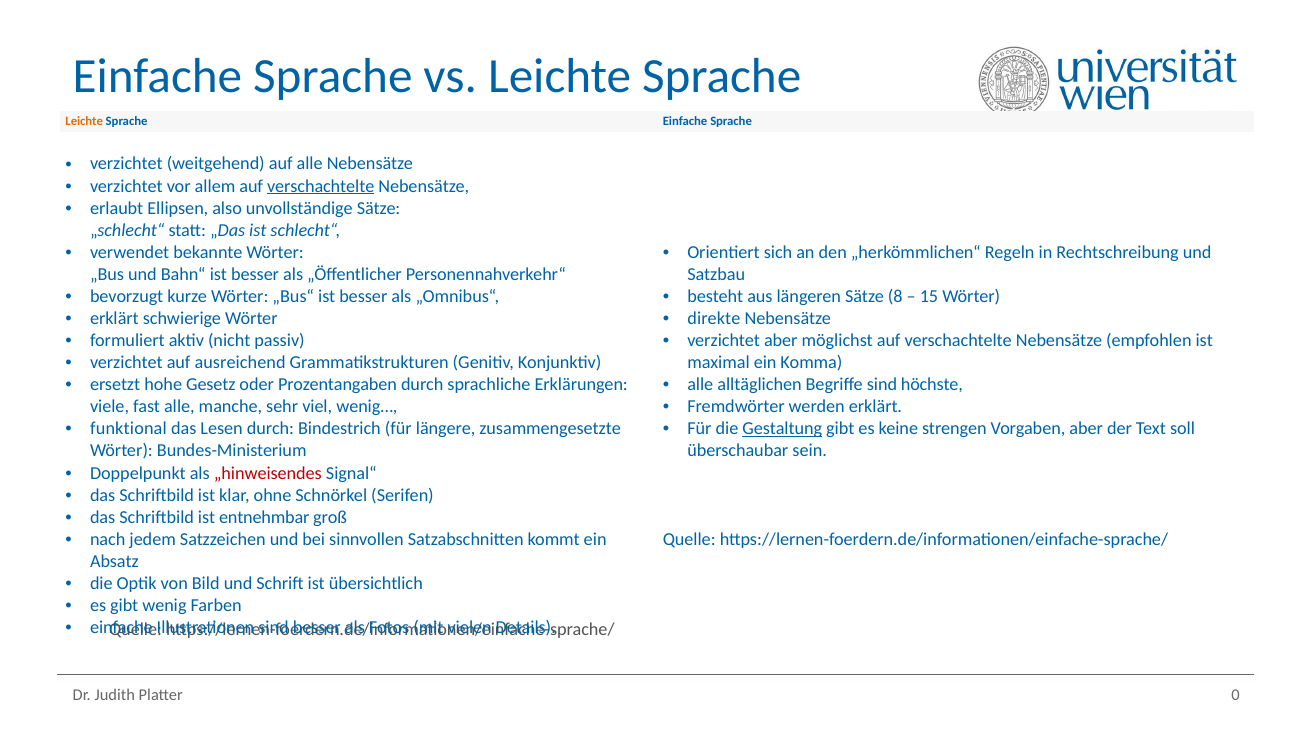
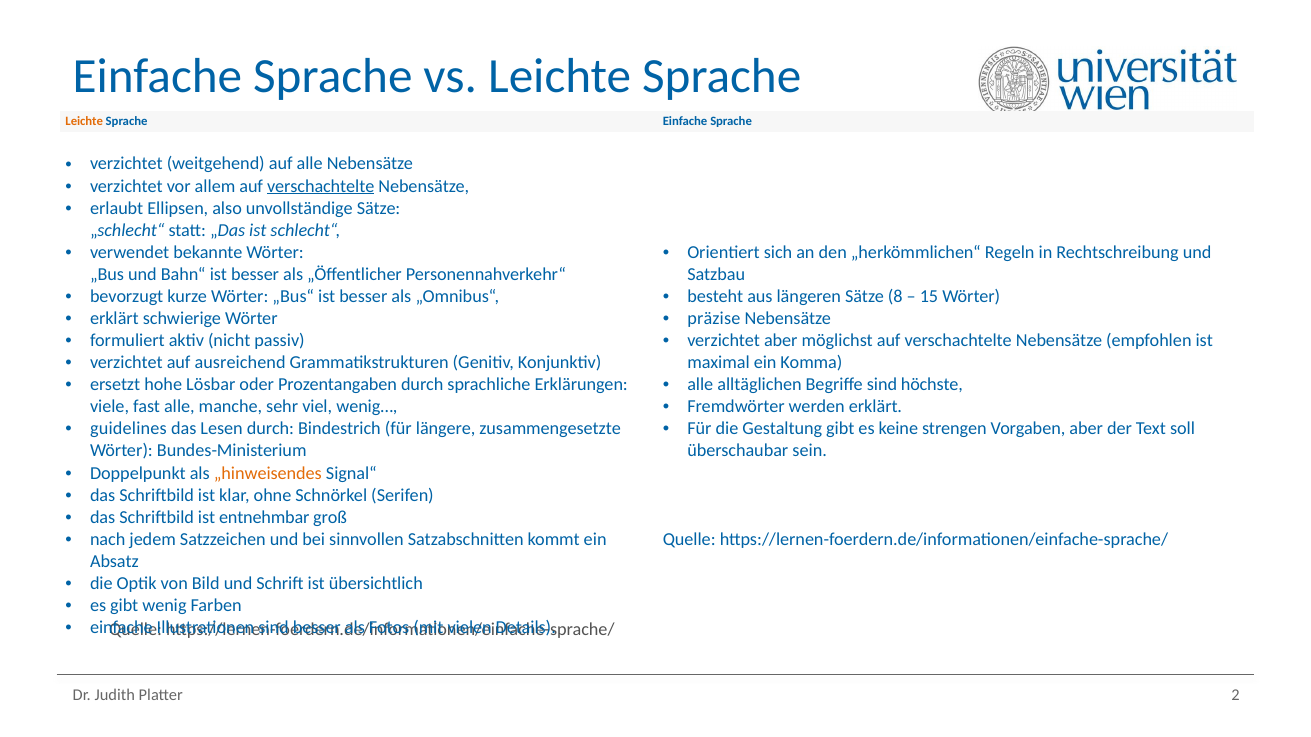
direkte: direkte -> präzise (714, 319)
Gesetz: Gesetz -> Lösbar (211, 385)
funktional: funktional -> guidelines (128, 429)
Gestaltung underline: present -> none (782, 429)
„hinweisendes colour: red -> orange (268, 473)
0: 0 -> 2 (1236, 696)
